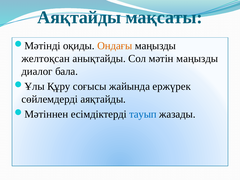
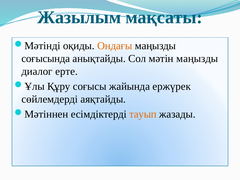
Аяқтайды: Аяқтайды -> Жазылым (79, 17)
желтоқсан: желтоқсан -> соғысында (46, 59)
бала: бала -> ерте (66, 71)
тауып colour: blue -> orange (143, 114)
